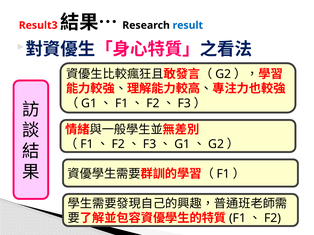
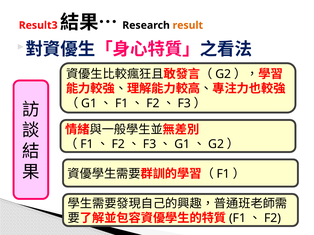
result colour: blue -> orange (188, 25)
